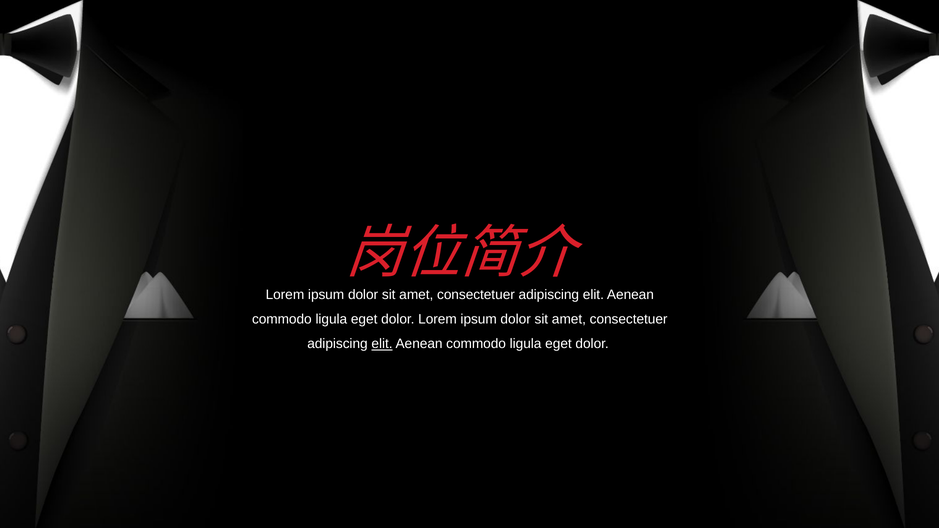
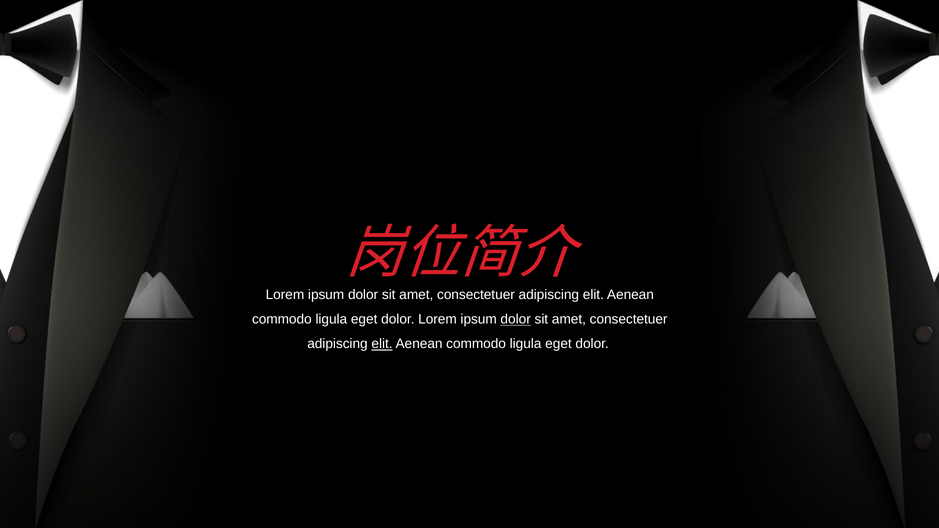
dolor underline: none -> present (516, 319)
